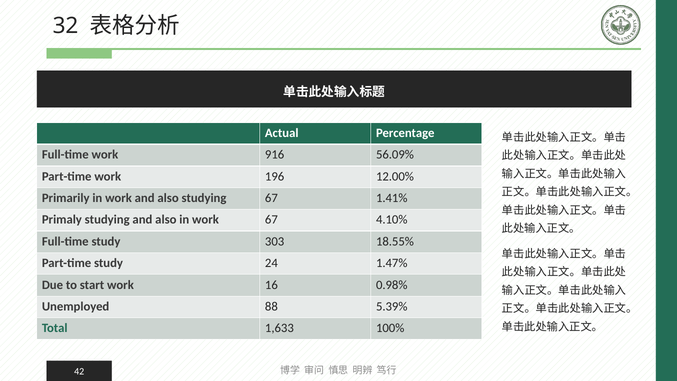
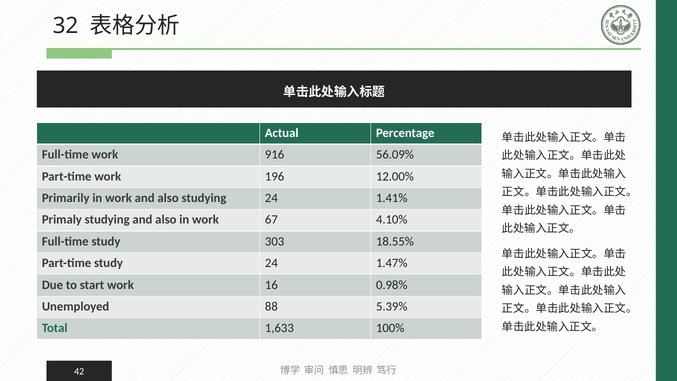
studying 67: 67 -> 24 (271, 198)
